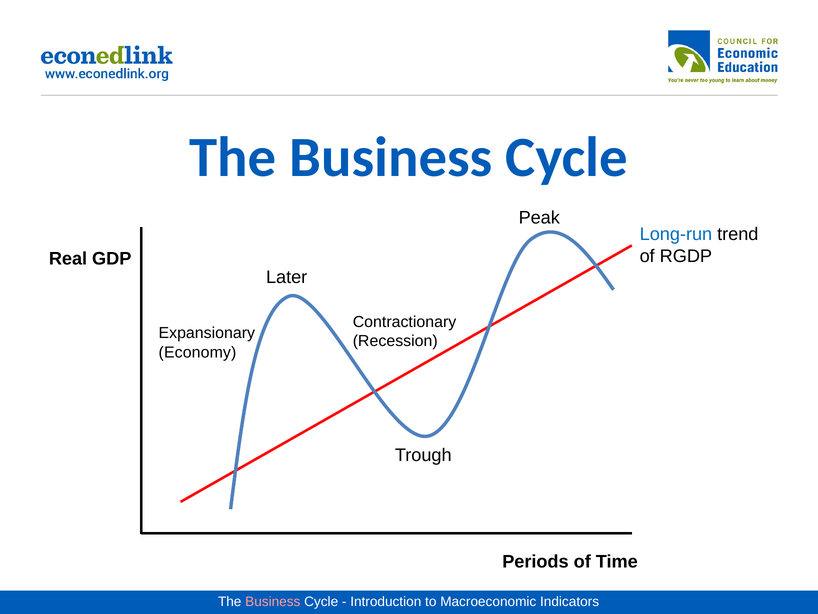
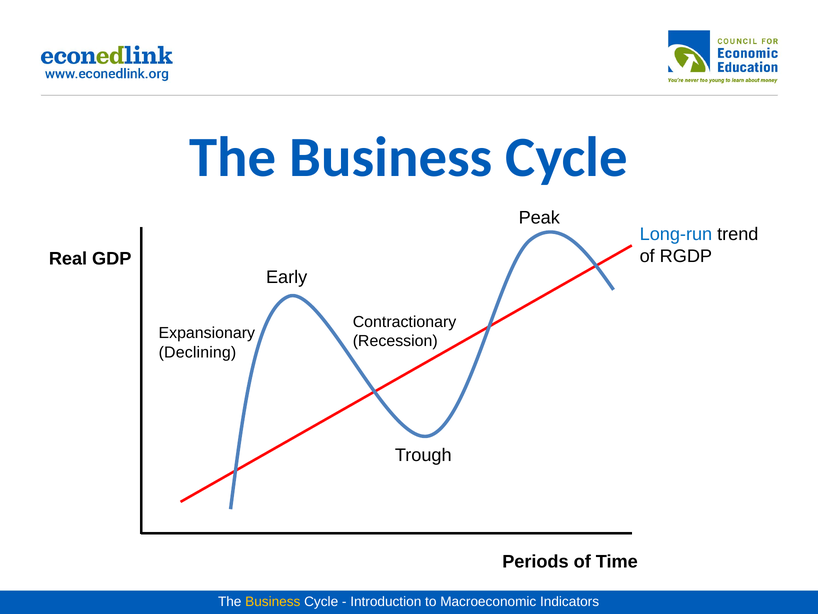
Later: Later -> Early (287, 277)
Economy: Economy -> Declining (197, 352)
Business colour: pink -> yellow (273, 601)
